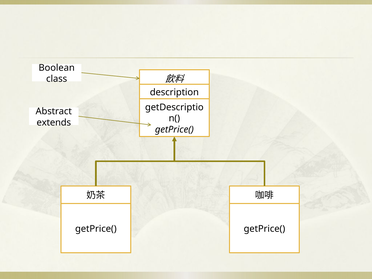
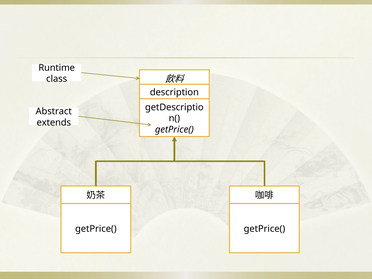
Boolean: Boolean -> Runtime (57, 68)
